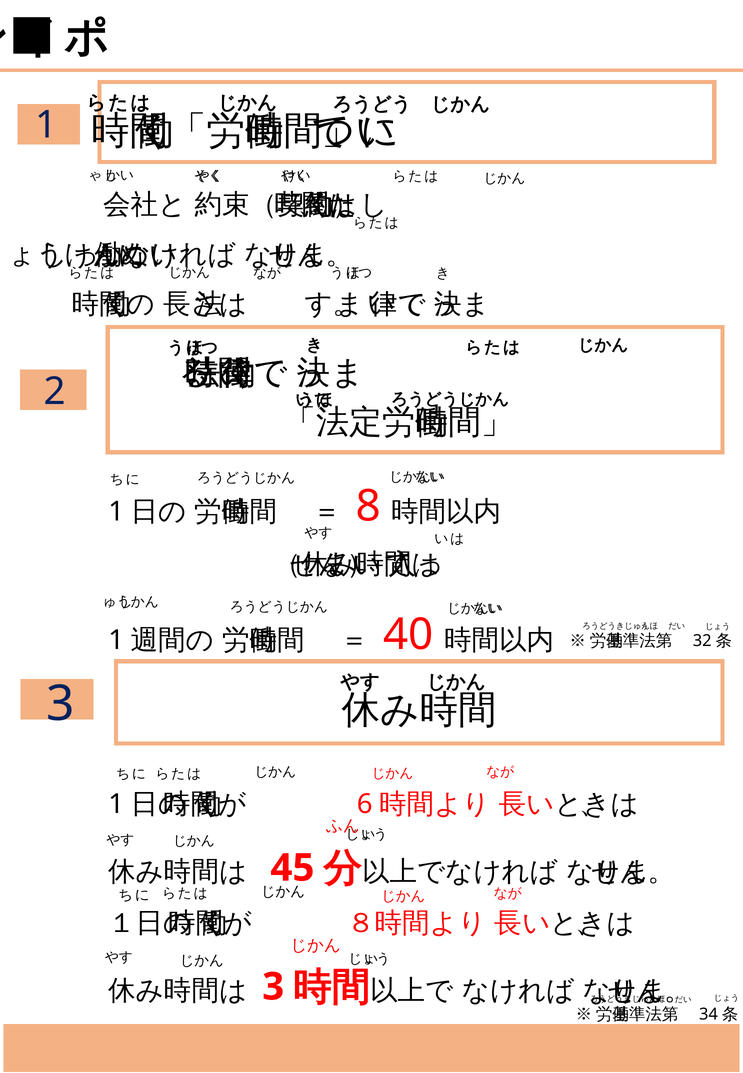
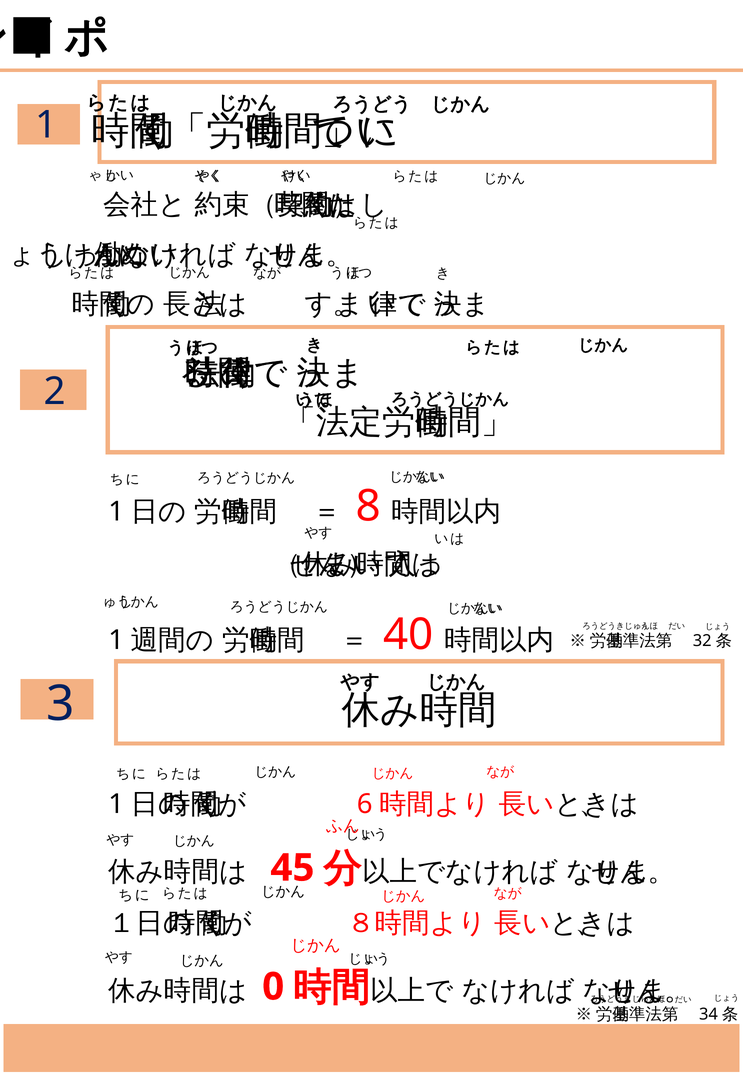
3: 3 -> 0 (273, 987)
